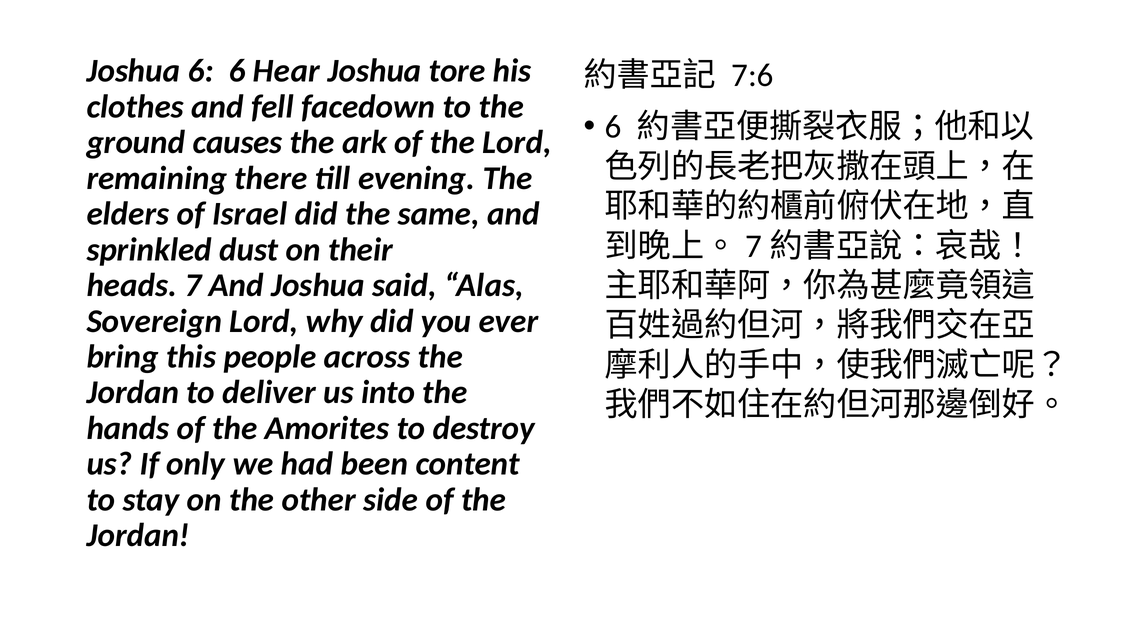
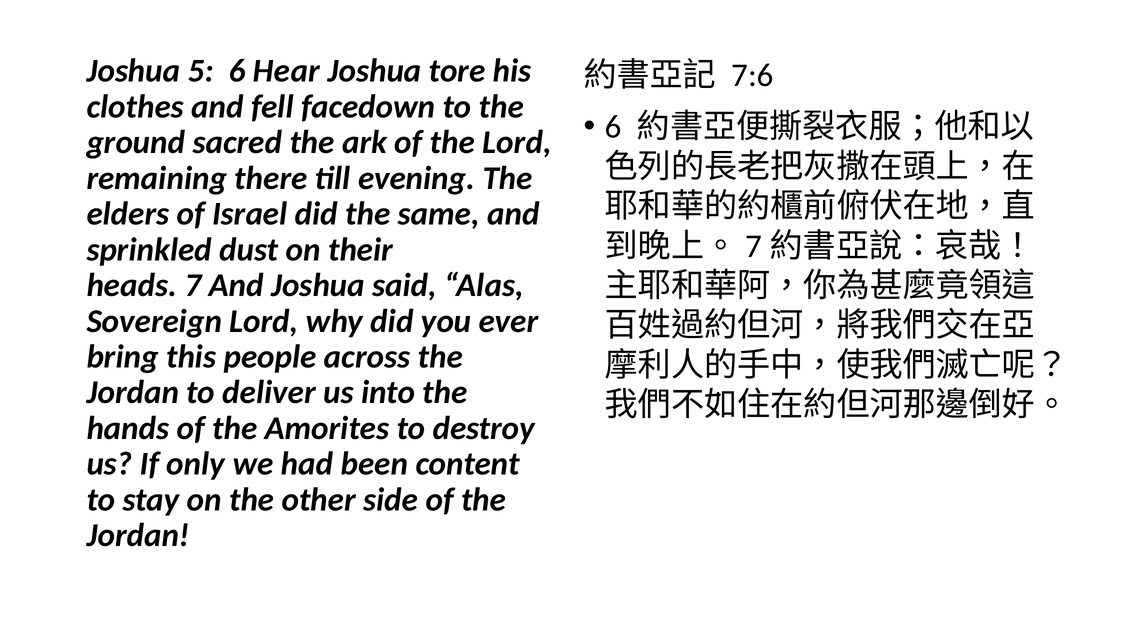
Joshua 6: 6 -> 5 (201, 71)
causes: causes -> sacred (238, 142)
